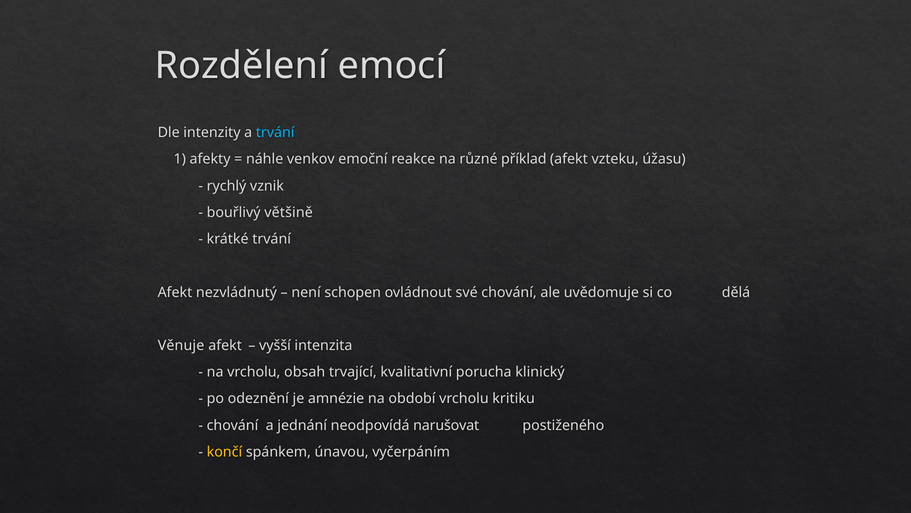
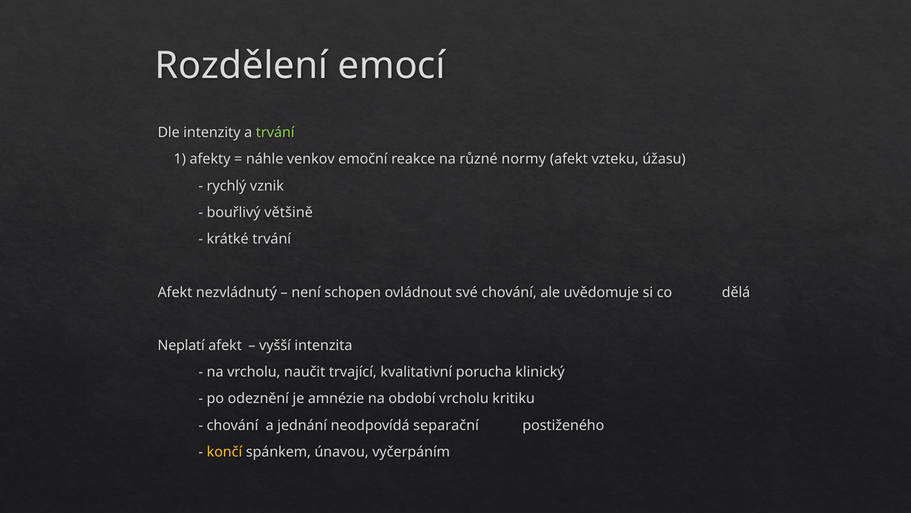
trvání colour: light blue -> light green (275, 133)
příklad: příklad -> normy (524, 159)
Věnuje: Věnuje -> Neplatí (181, 345)
obsah: obsah -> naučit (305, 372)
narušovat: narušovat -> separační (446, 425)
